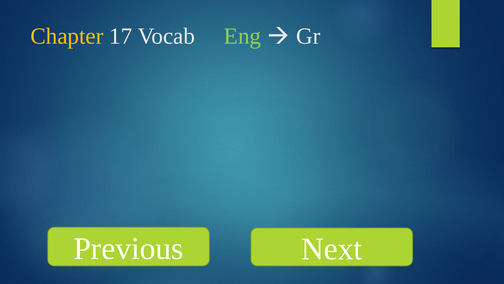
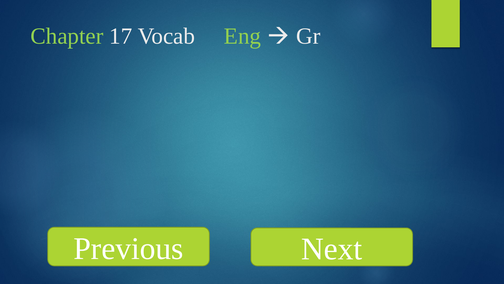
Chapter colour: yellow -> light green (67, 36)
